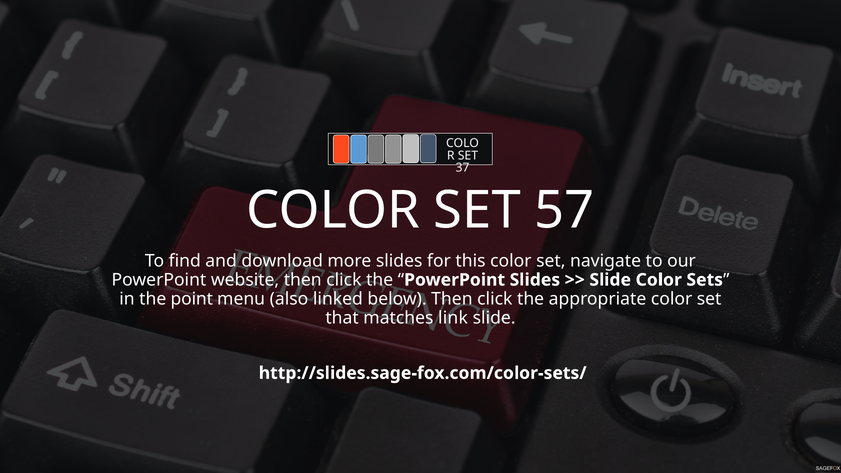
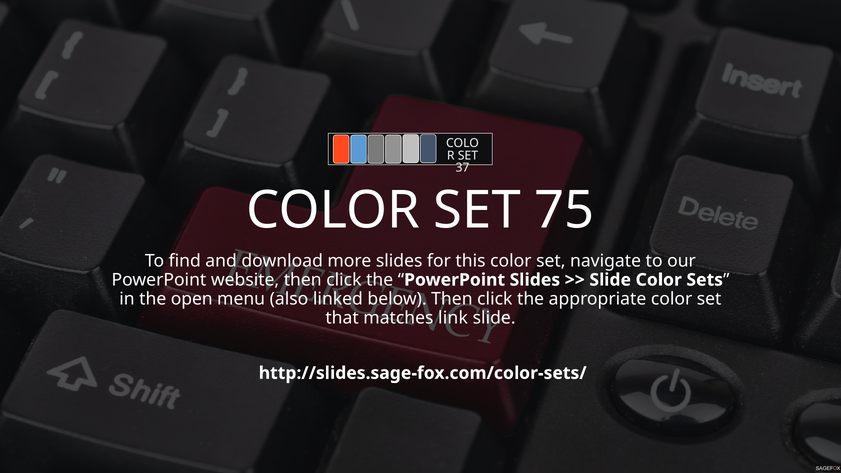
57: 57 -> 75 (564, 210)
point: point -> open (192, 299)
